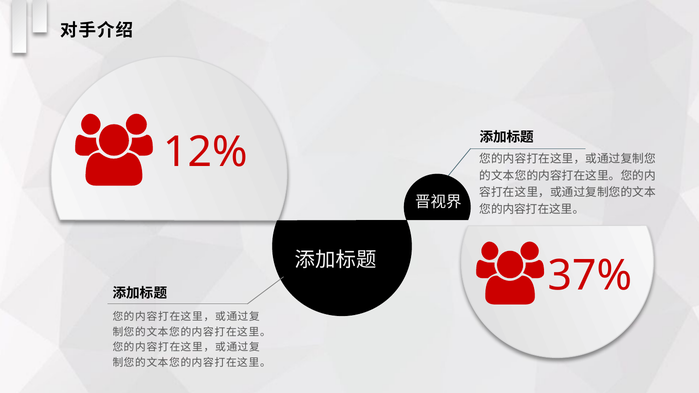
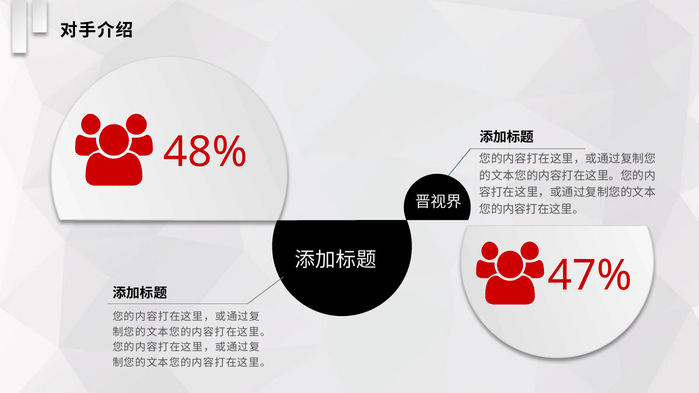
12%: 12% -> 48% (205, 152)
37%: 37% -> 47% (590, 276)
